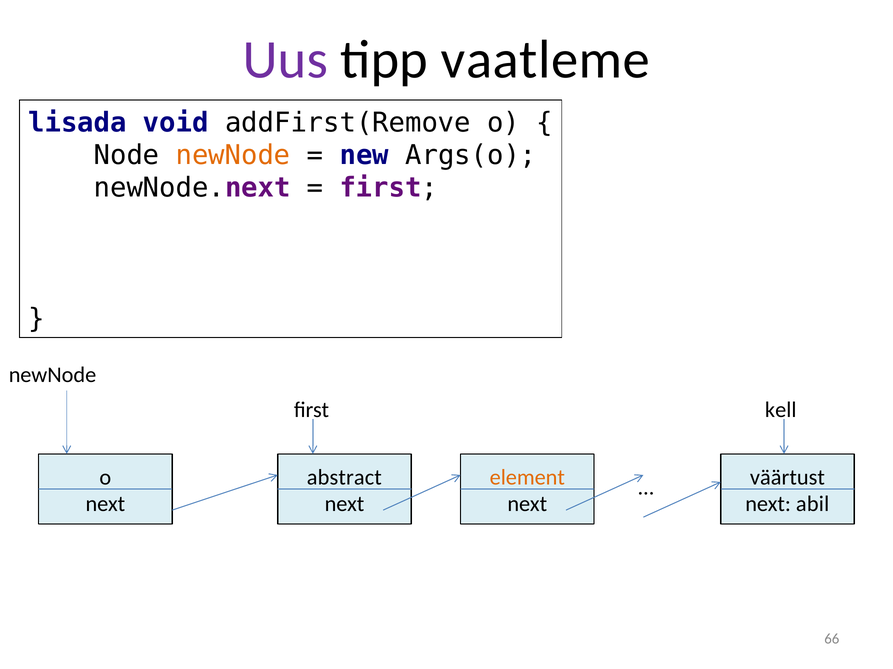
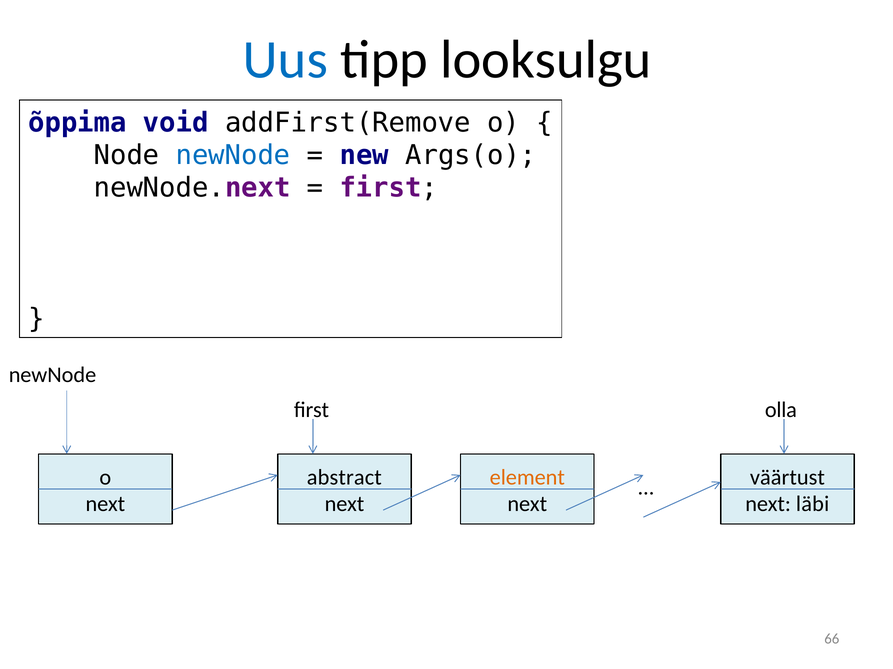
Uus colour: purple -> blue (285, 60)
vaatleme: vaatleme -> looksulgu (546, 60)
lisada: lisada -> õppima (77, 123)
newNode colour: orange -> blue (233, 155)
kell: kell -> olla (781, 410)
abil: abil -> läbi (813, 504)
